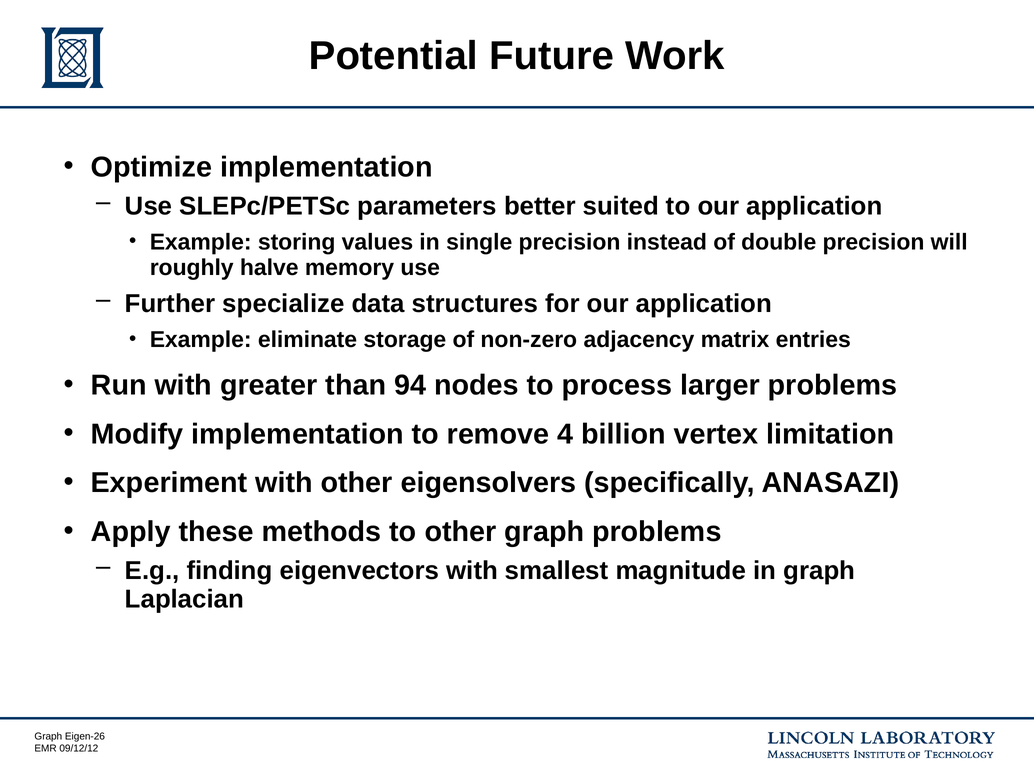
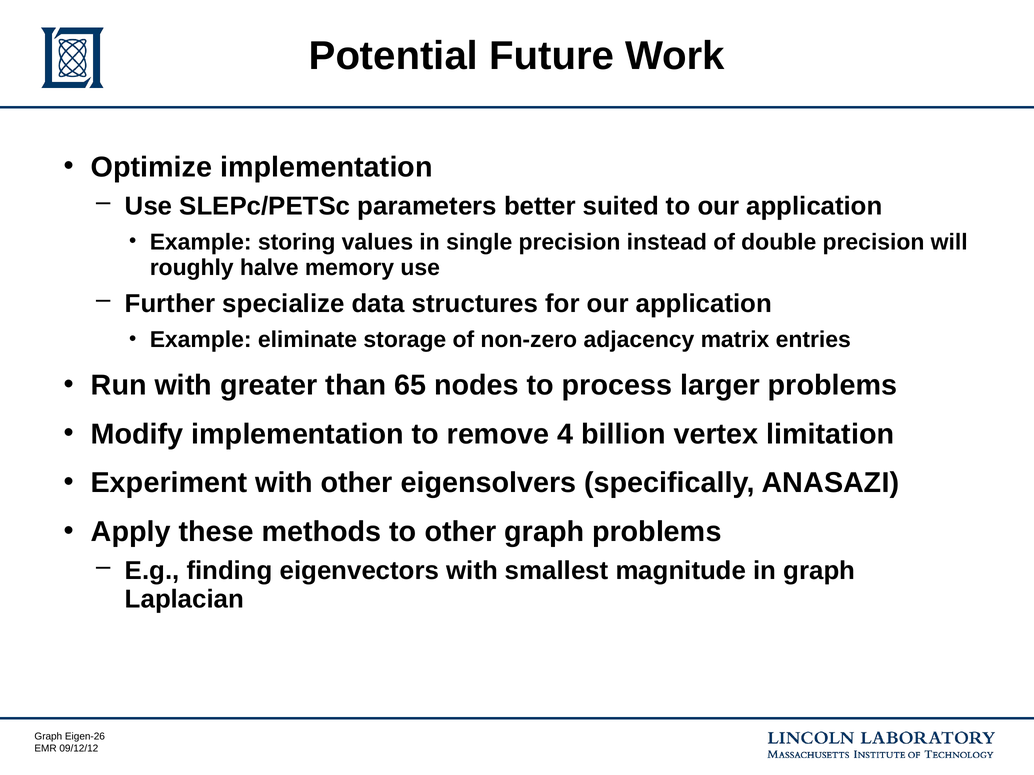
94: 94 -> 65 (410, 386)
